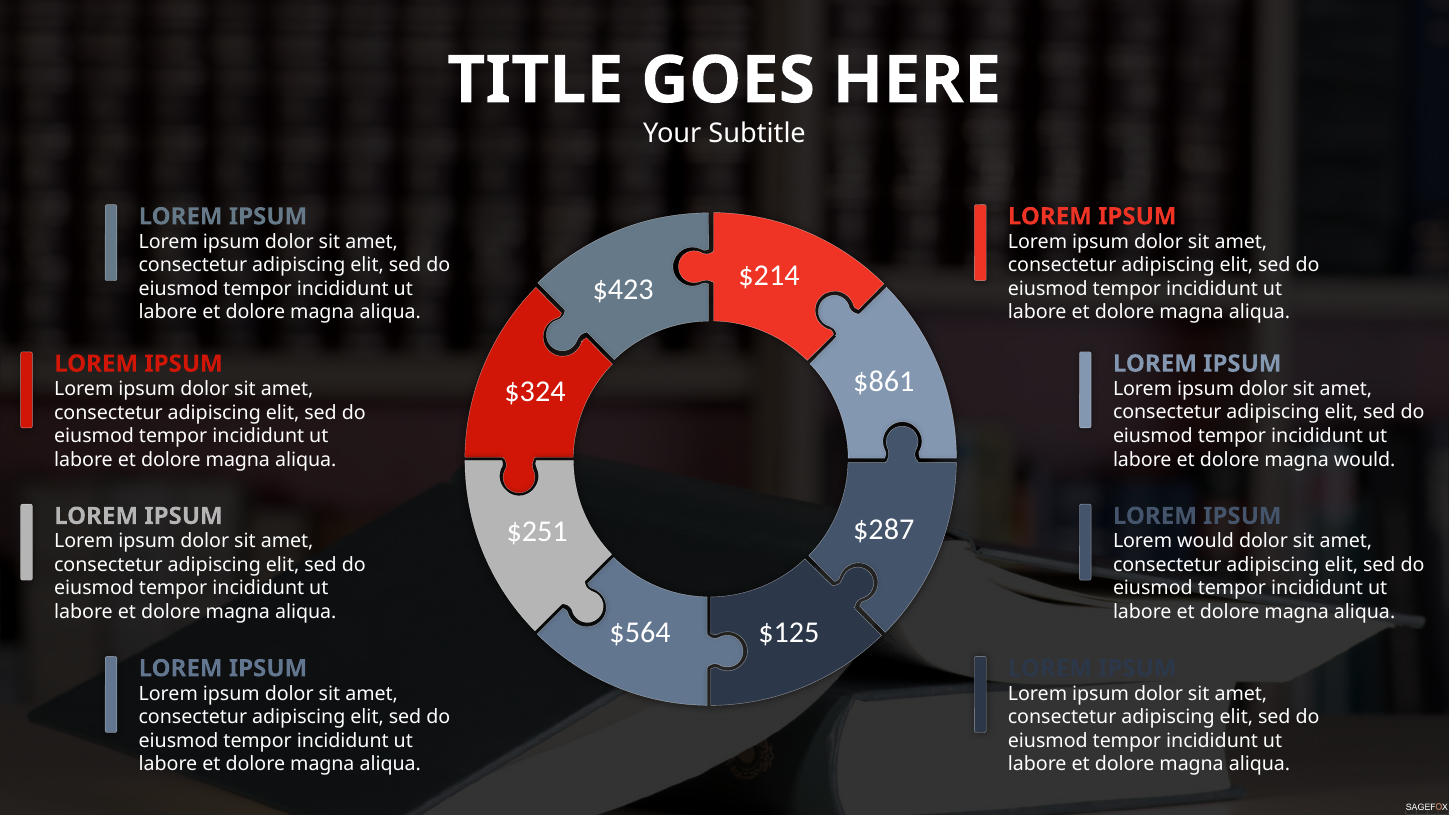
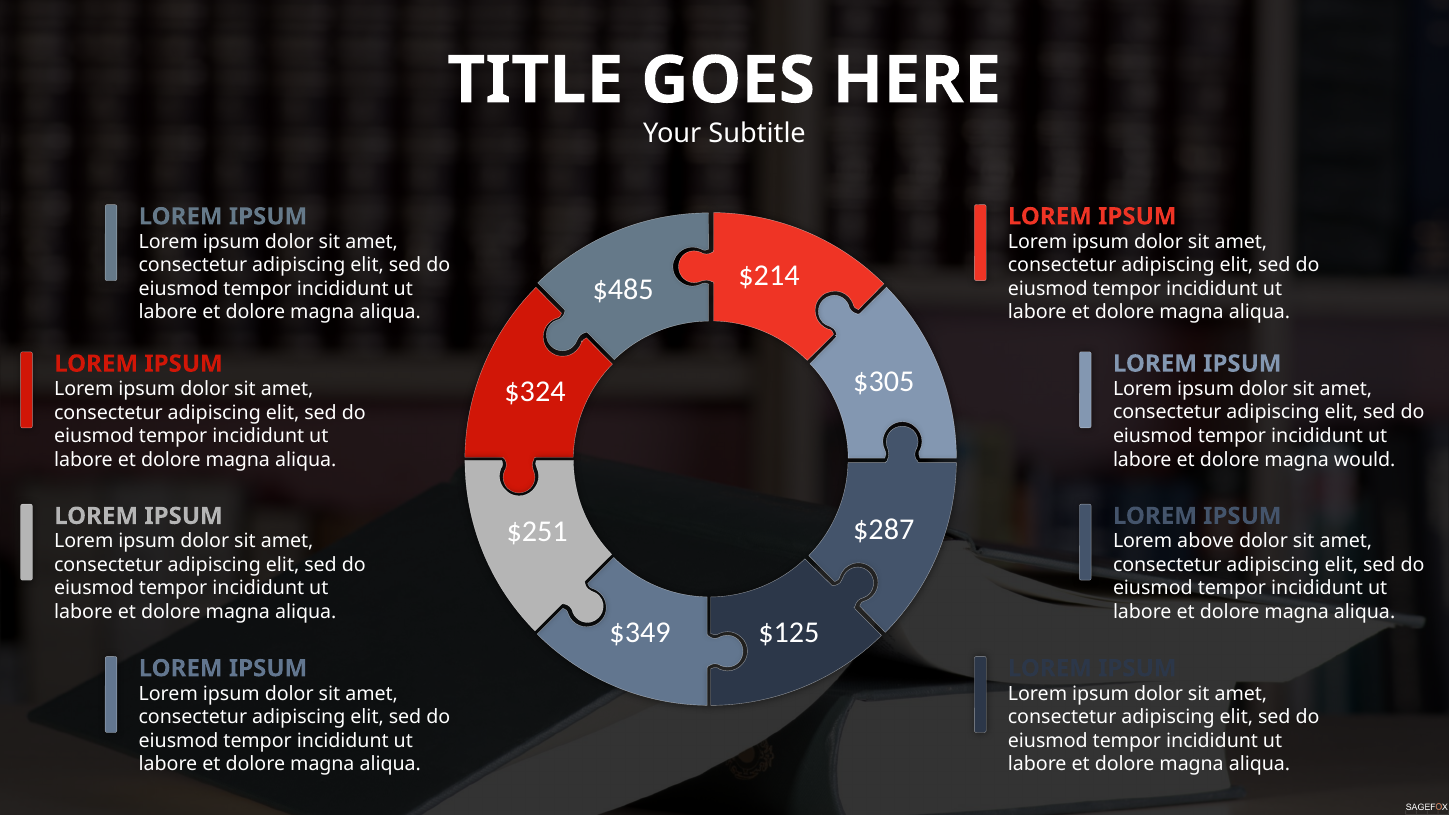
$423: $423 -> $485 (623, 289)
$861: $861 -> $305 (884, 382)
Lorem would: would -> above (1206, 541)
$564: $564 -> $349 (640, 633)
